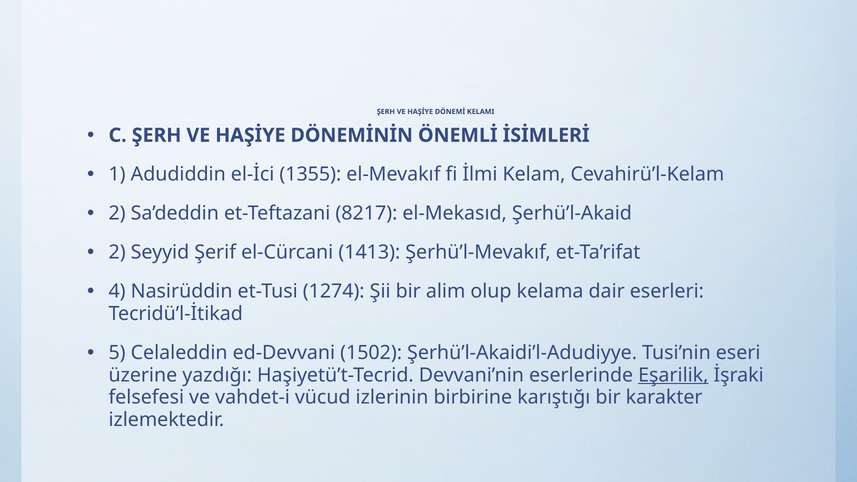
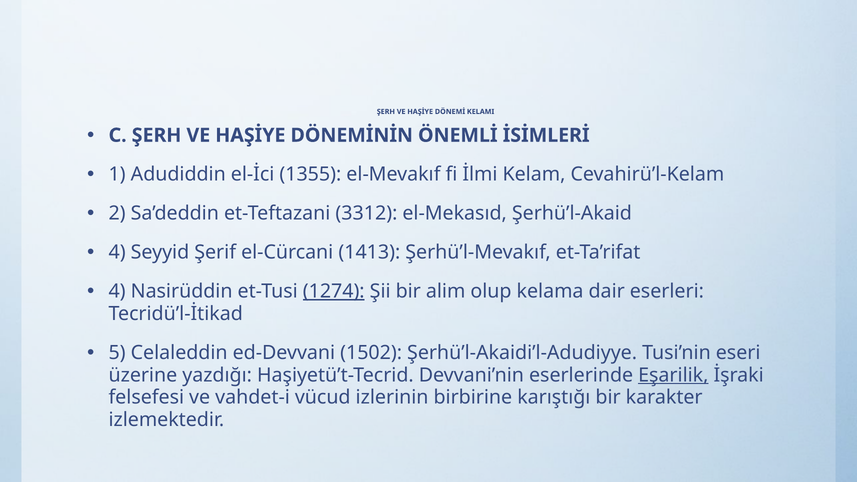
8217: 8217 -> 3312 (366, 213)
2: 2 -> 4 (117, 252)
1274 underline: none -> present (334, 291)
